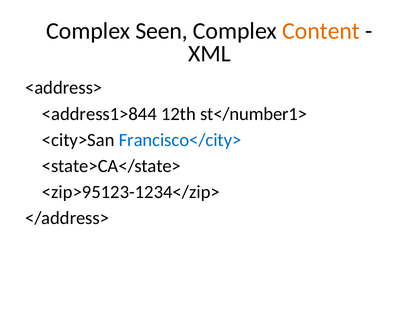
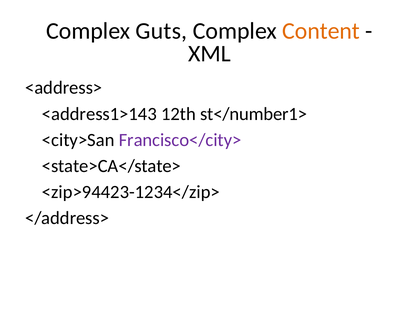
Seen: Seen -> Guts (161, 31)
<address1>844: <address1>844 -> <address1>143 (99, 114)
Francisco</city> colour: blue -> purple (180, 140)
<zip>95123-1234</zip>: <zip>95123-1234</zip> -> <zip>94423-1234</zip> (131, 192)
